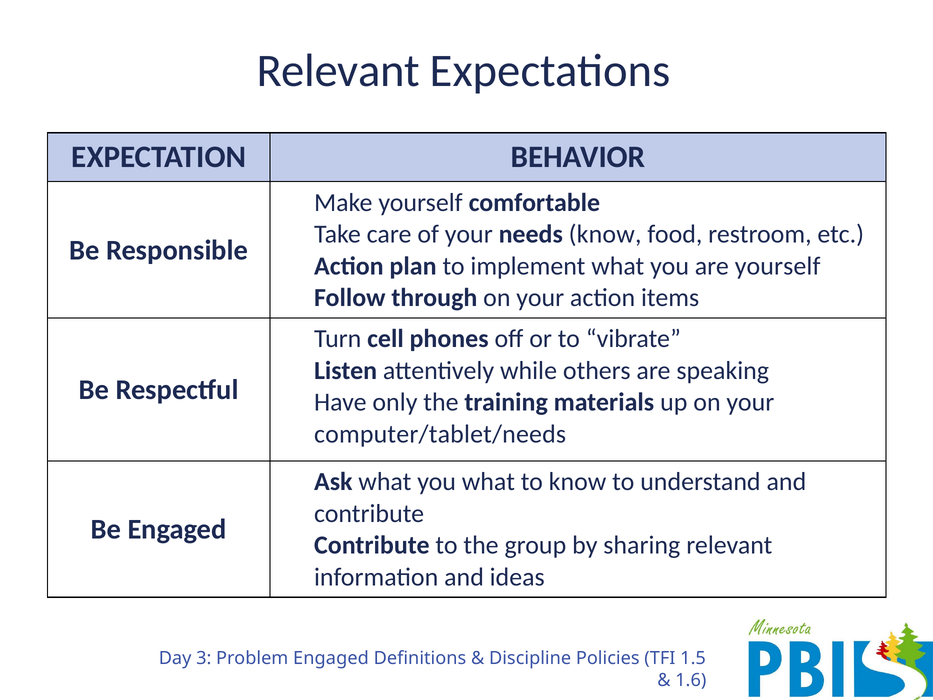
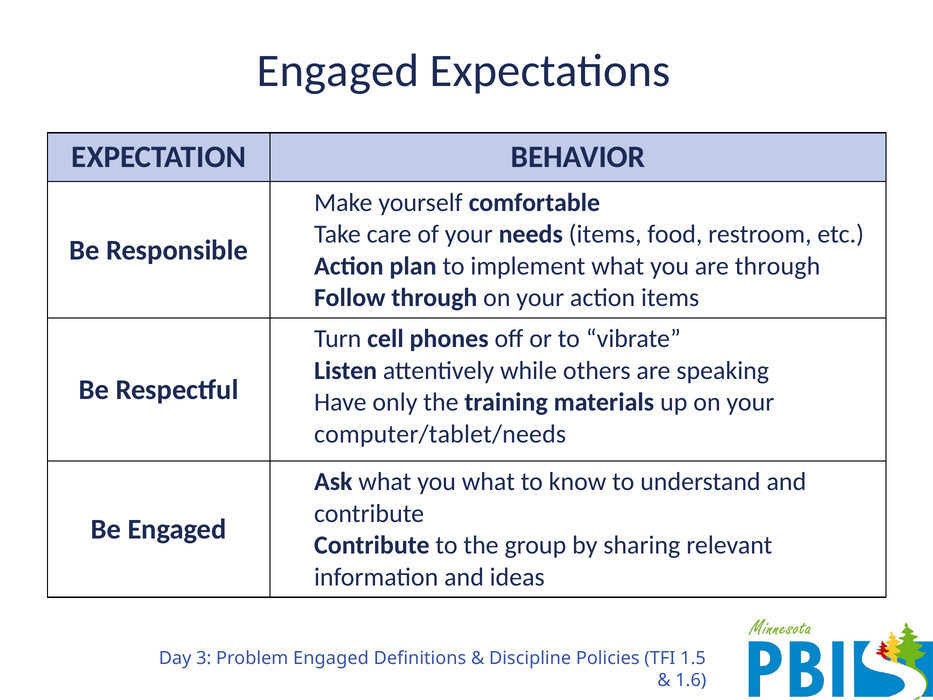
Relevant: Relevant -> Engaged (338, 71)
needs know: know -> items (605, 234)
are yourself: yourself -> through (778, 266)
